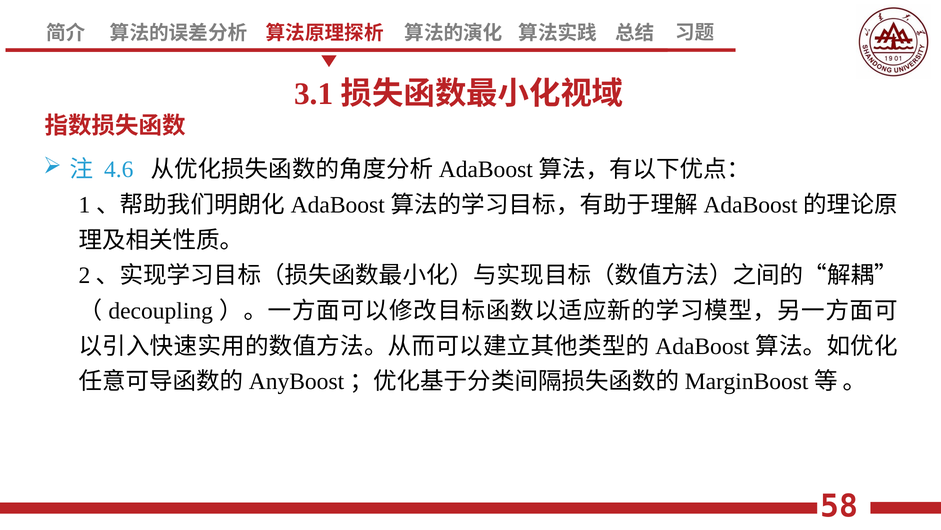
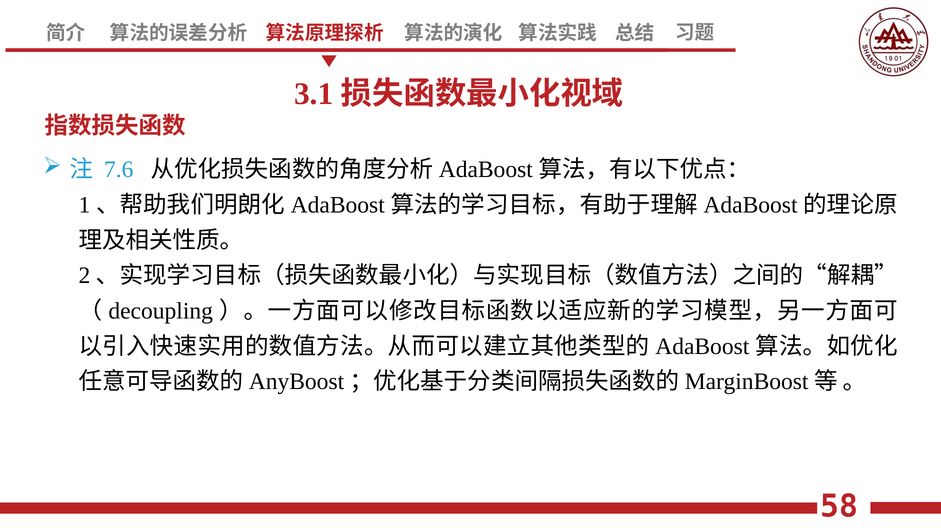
4.6: 4.6 -> 7.6 (119, 169)
